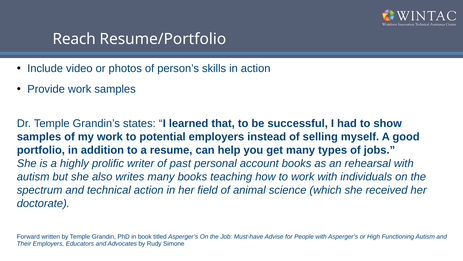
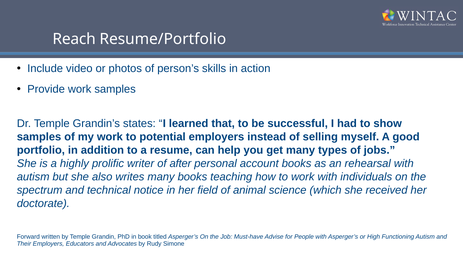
past: past -> after (180, 163)
technical action: action -> notice (149, 190)
